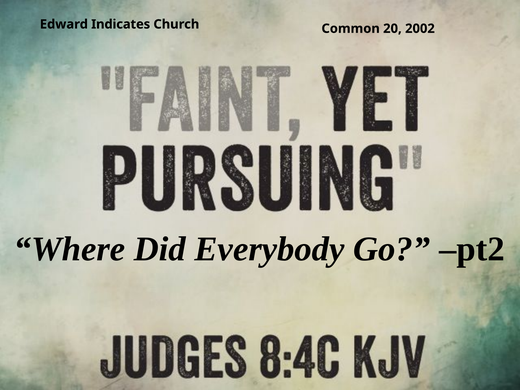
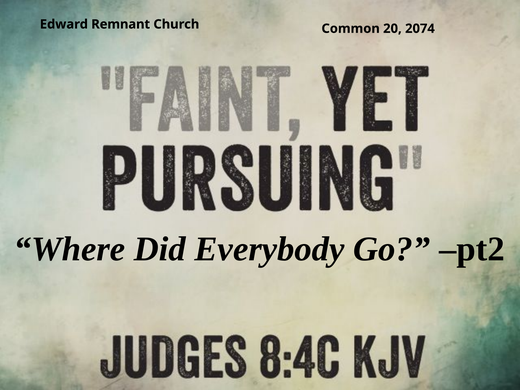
Indicates: Indicates -> Remnant (121, 24)
2002: 2002 -> 2074 (420, 29)
